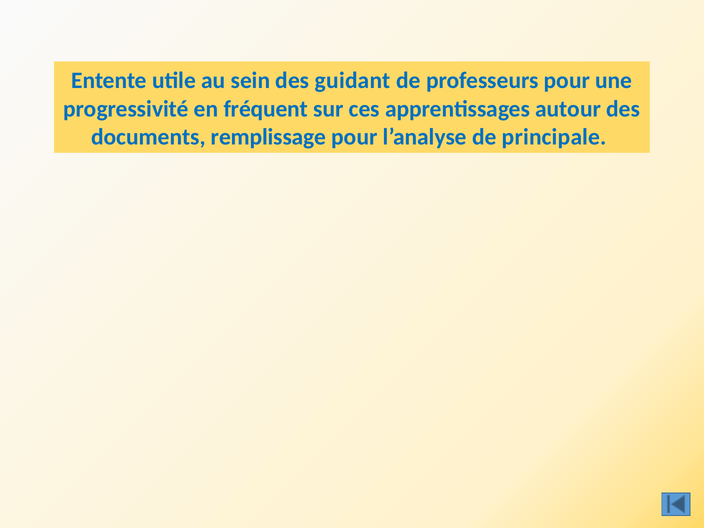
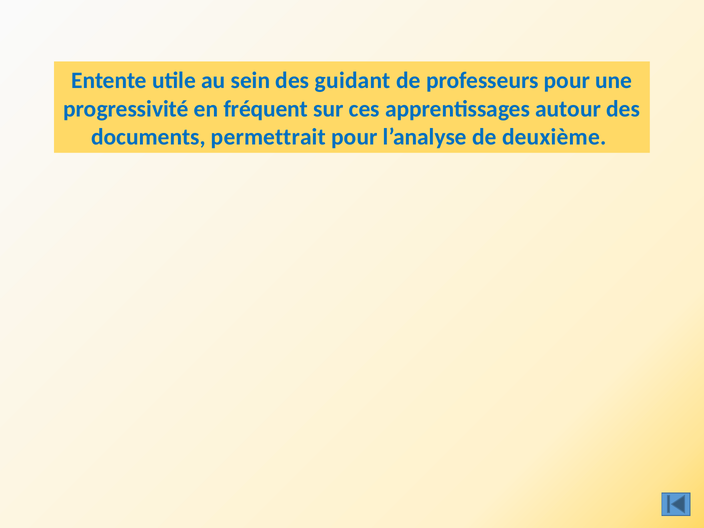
remplissage: remplissage -> permettrait (268, 137)
principale: principale -> deuxième (554, 137)
